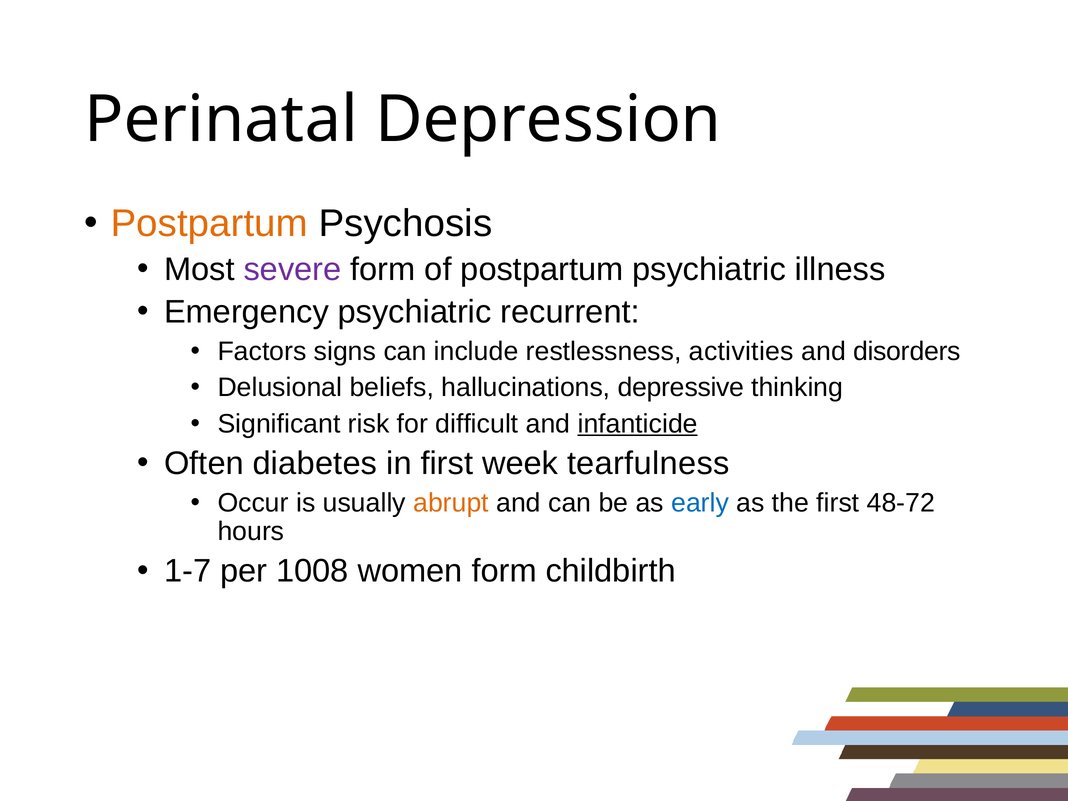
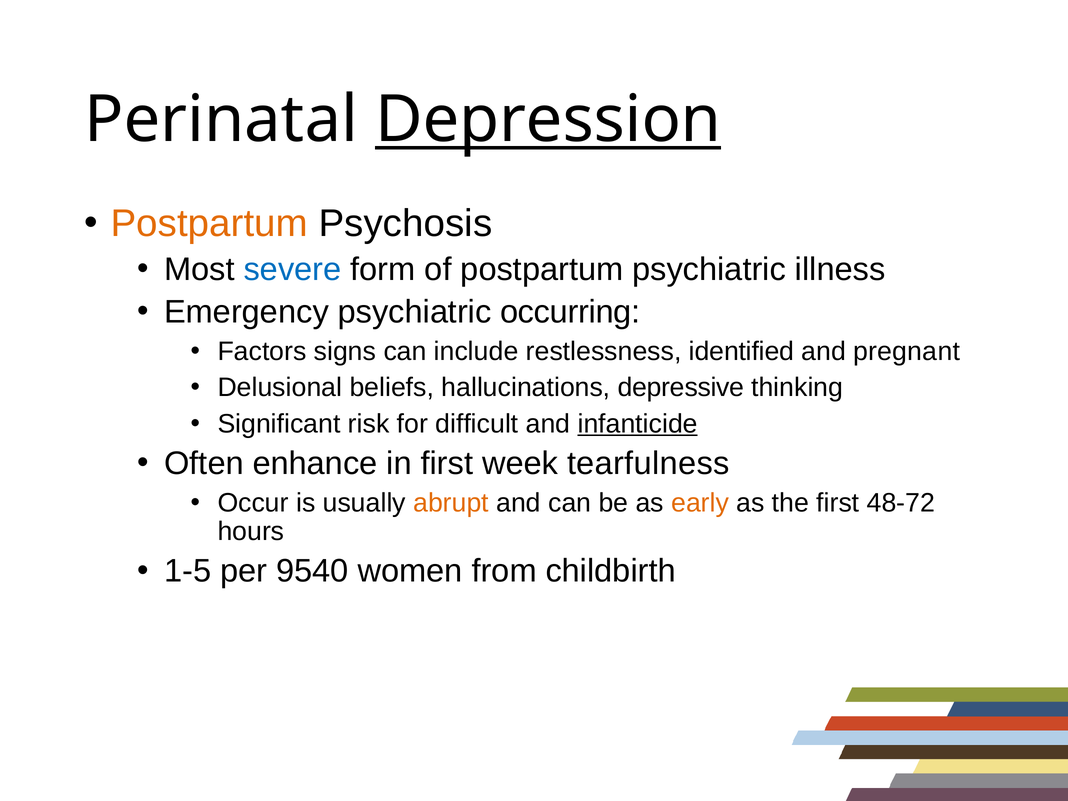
Depression underline: none -> present (548, 120)
severe colour: purple -> blue (292, 269)
recurrent: recurrent -> occurring (570, 312)
activities: activities -> identified (742, 351)
disorders: disorders -> pregnant (907, 351)
diabetes: diabetes -> enhance (315, 463)
early colour: blue -> orange (700, 503)
1-7: 1-7 -> 1-5 (188, 571)
1008: 1008 -> 9540 (312, 571)
women form: form -> from (504, 571)
